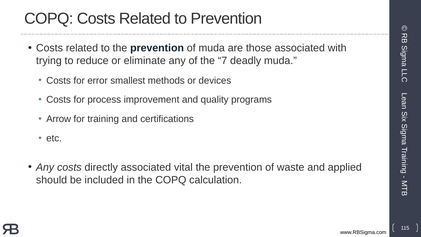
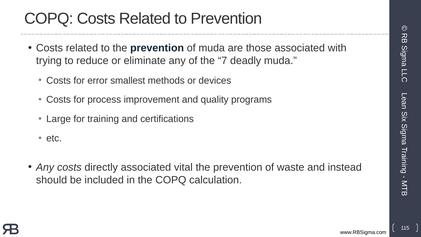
Arrow: Arrow -> Large (59, 119)
applied: applied -> instead (345, 167)
